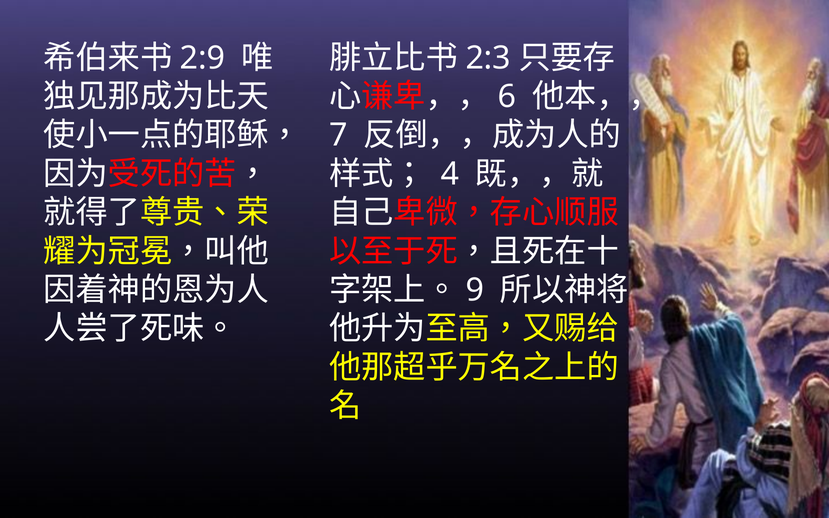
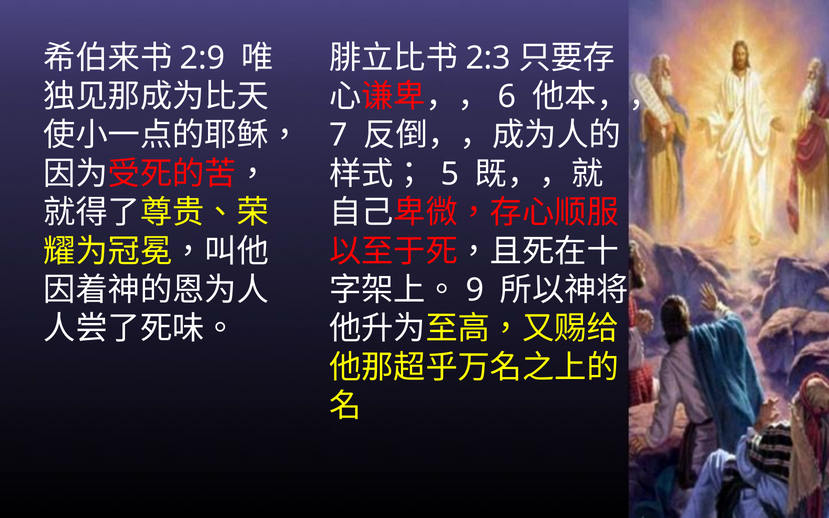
4: 4 -> 5 (450, 174)
